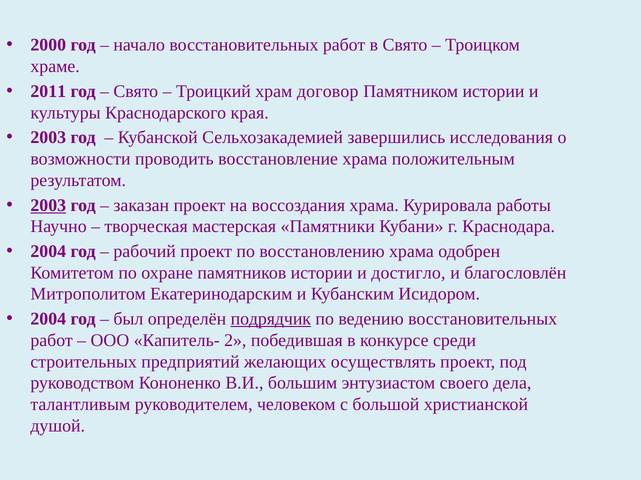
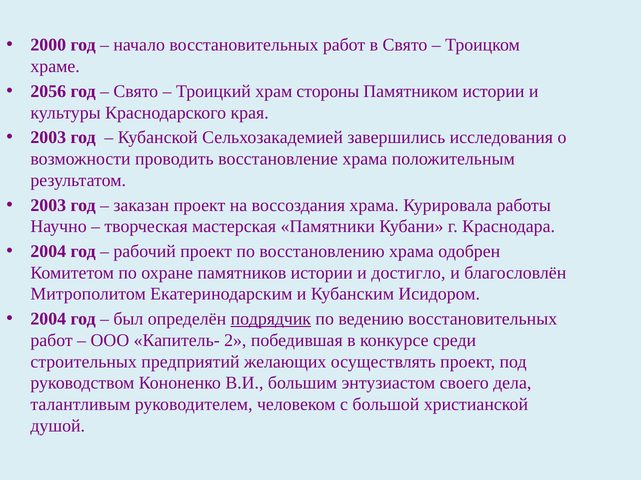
2011: 2011 -> 2056 (48, 92)
договор: договор -> стороны (328, 92)
2003 underline: present -> none (48, 205)
